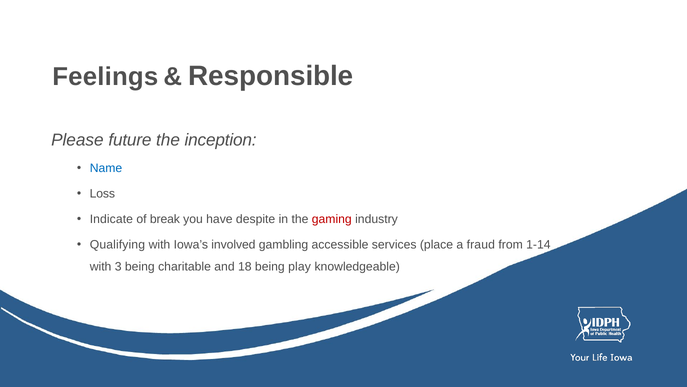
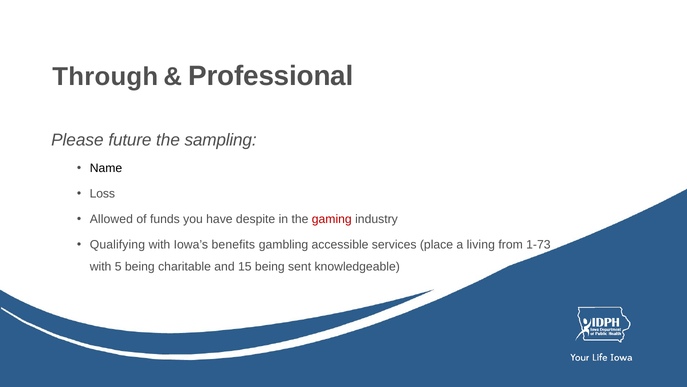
Feelings: Feelings -> Through (105, 76)
Responsible: Responsible -> Professional (271, 76)
inception: inception -> sampling (221, 140)
Name colour: blue -> black (106, 168)
Indicate: Indicate -> Allowed (111, 219)
break: break -> funds (165, 219)
involved: involved -> benefits (233, 245)
fraud: fraud -> living (481, 245)
1-14: 1-14 -> 1-73 (538, 245)
3: 3 -> 5 (118, 266)
18: 18 -> 15 (245, 266)
play: play -> sent (300, 266)
